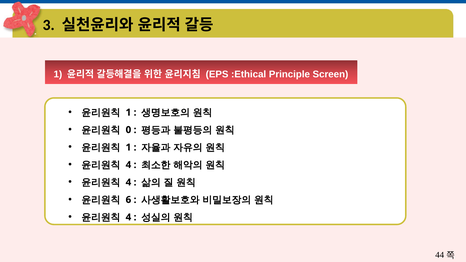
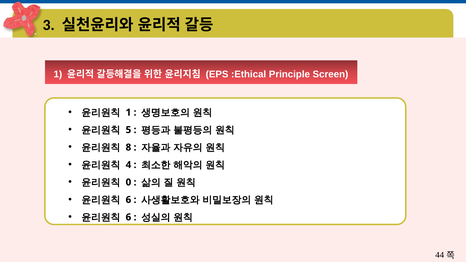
0: 0 -> 5 (128, 130)
1: 1 -> 8 (128, 147)
4: 4 -> 0 (128, 182)
4: 4 -> 6 (128, 217)
